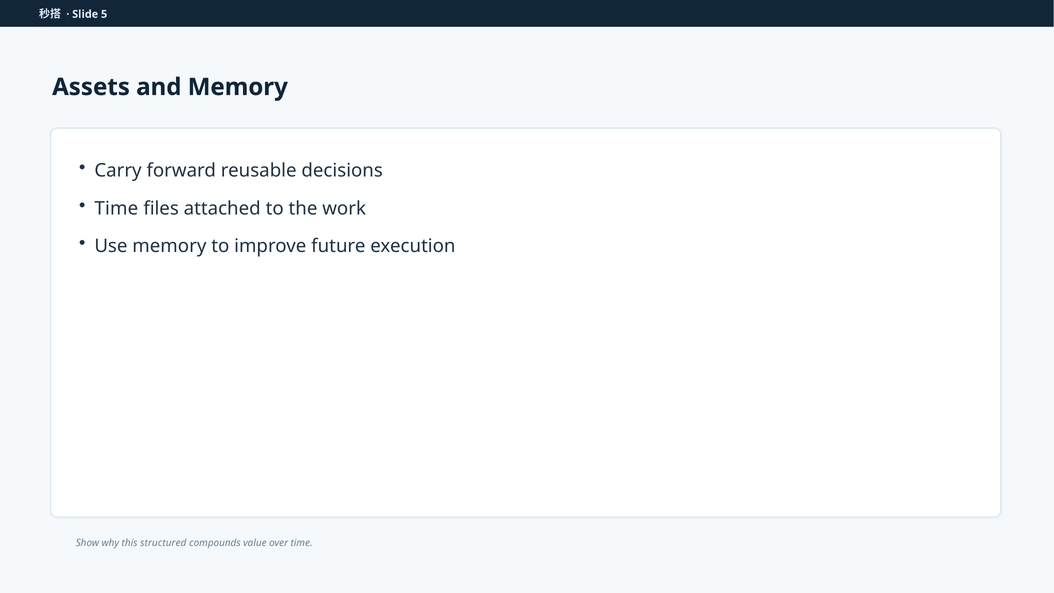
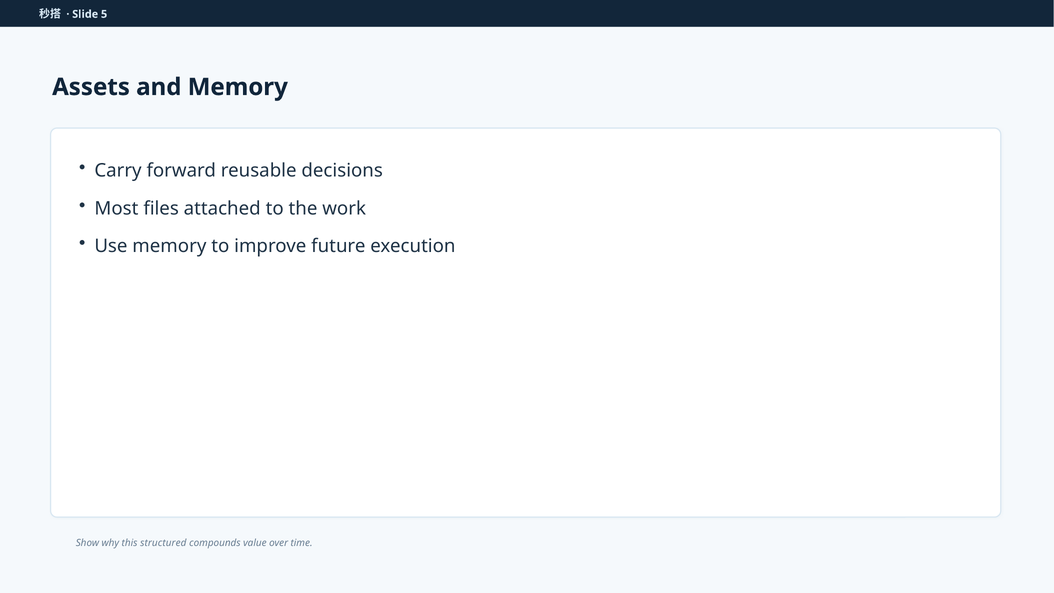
Time: Time -> Most (116, 208)
